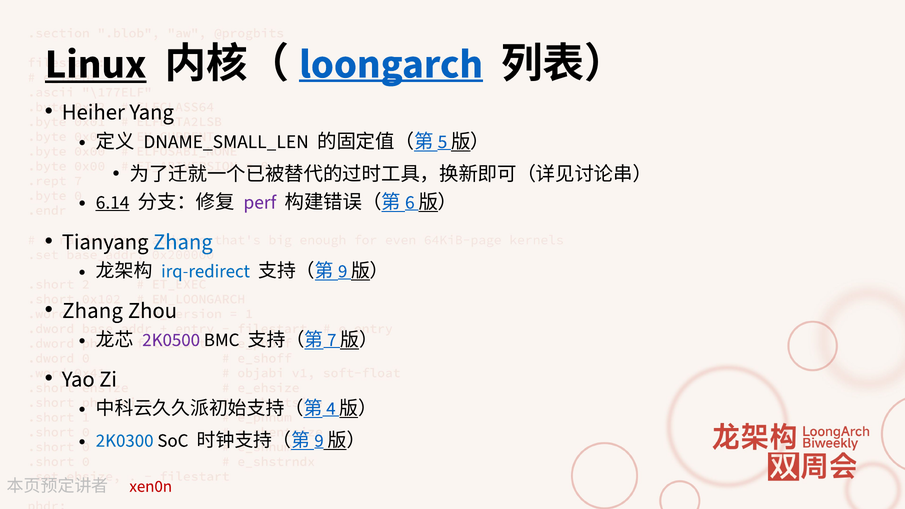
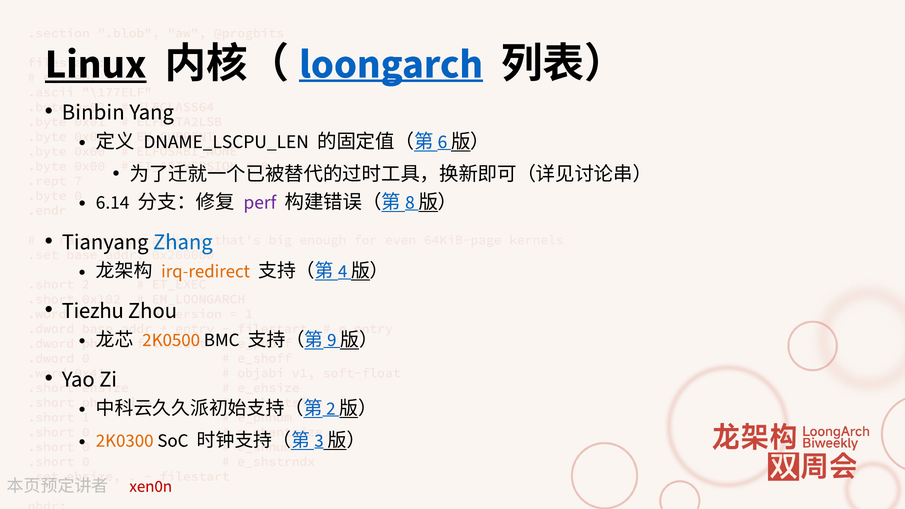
Heiher: Heiher -> Binbin (93, 112)
DNAME_SMALL_LEN: DNAME_SMALL_LEN -> DNAME_LSCPU_LEN (226, 142)
5: 5 -> 6 (442, 142)
6.14 underline: present -> none (113, 202)
6: 6 -> 8 (410, 202)
irq-redirect colour: blue -> orange (206, 271)
9: 9 -> 4 (343, 271)
Zhang: Zhang -> Tiezhu (93, 310)
2K0500 colour: purple -> orange (171, 340)
7: 7 -> 9 (332, 340)
4: 4 -> 2 (331, 408)
2K0300 colour: blue -> orange (125, 441)
9: 9 -> 3 (319, 441)
